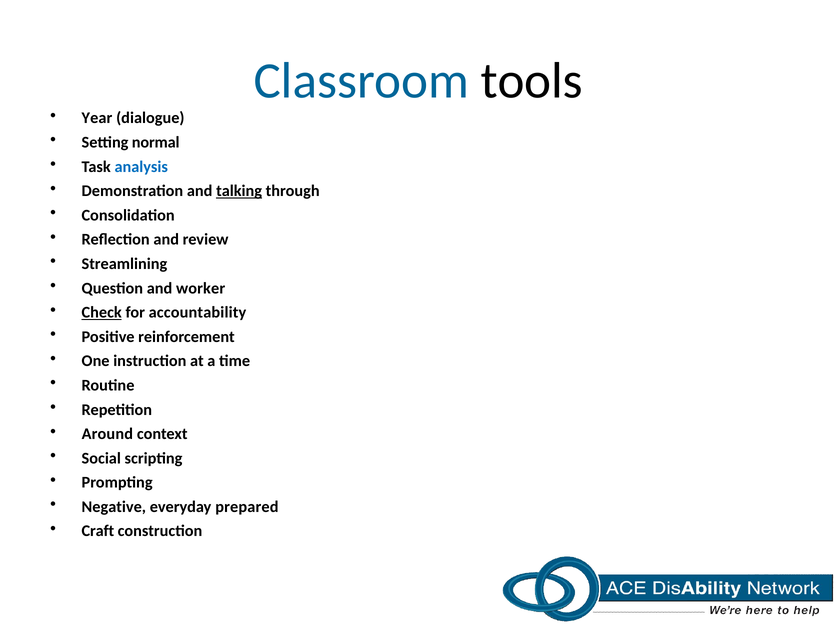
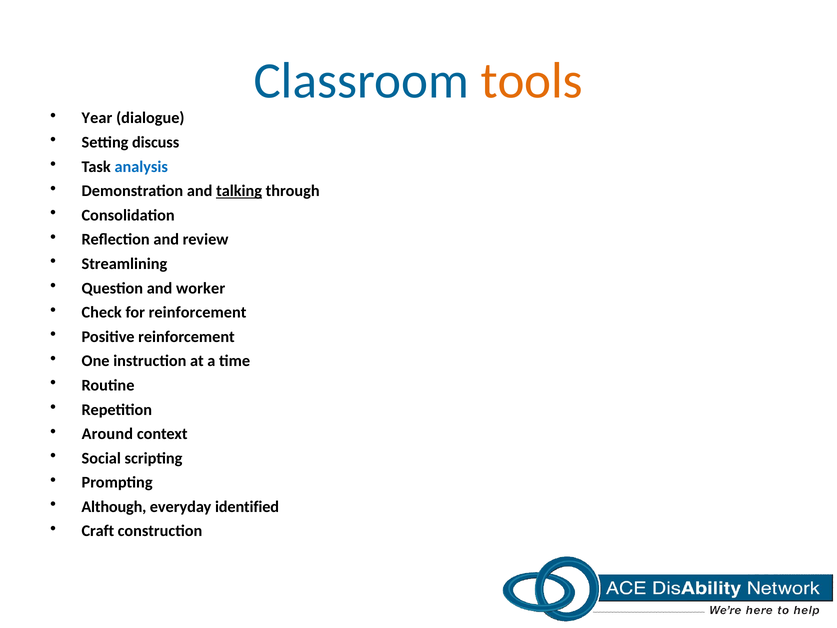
tools colour: black -> orange (532, 81)
normal: normal -> discuss (156, 142)
Check underline: present -> none (102, 312)
for accountability: accountability -> reinforcement (198, 312)
Negative: Negative -> Although (114, 507)
prepared: prepared -> identified (247, 507)
